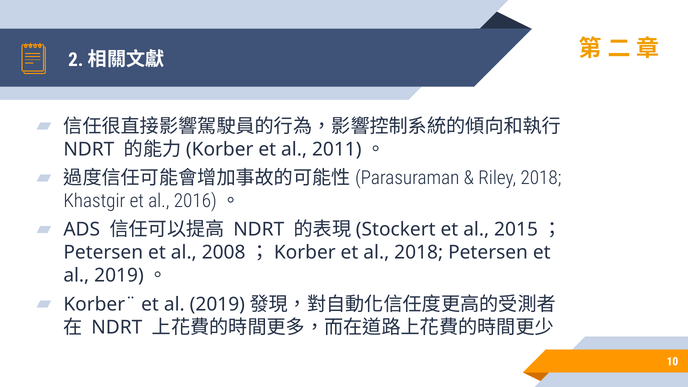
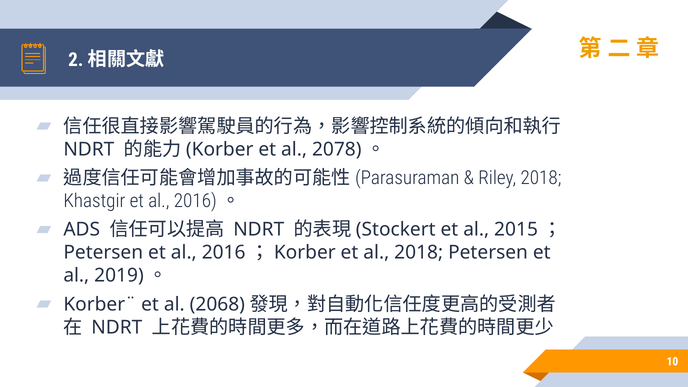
2011: 2011 -> 2078 (337, 149)
Petersen et al 2008: 2008 -> 2016 (224, 253)
Korber¨ et al 2019: 2019 -> 2068 (217, 304)
